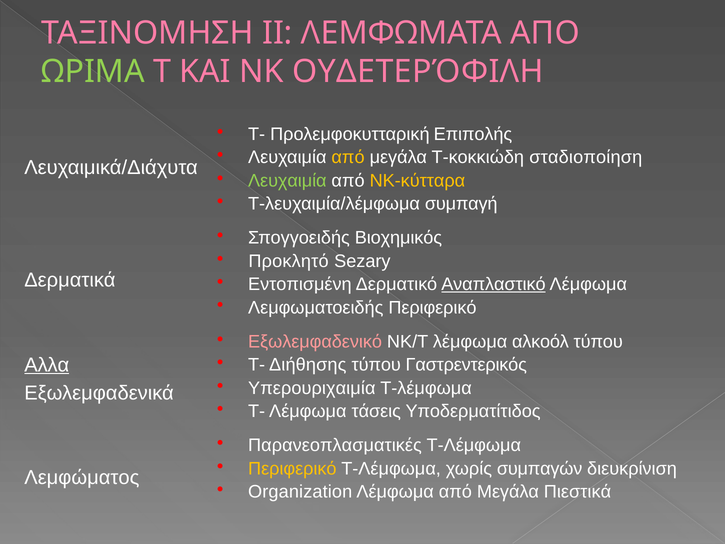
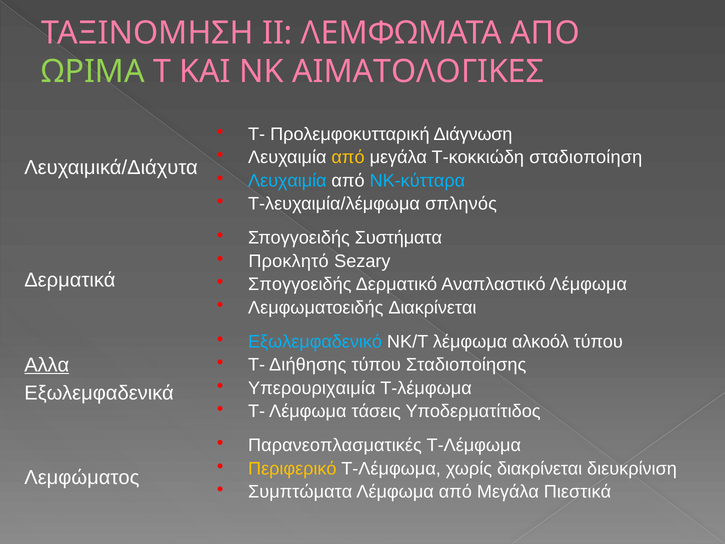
ΟΥΔΕΤΕΡΌΦΙΛΗ: ΟΥΔΕΤΕΡΌΦΙΛΗ -> ΑΙΜΑΤΟΛΟΓΙΚΕΣ (418, 72)
Επιπολής: Επιπολής -> Διάγνωση (473, 134)
Λευχαιμία colour: light green -> light blue (287, 180)
ΝΚ-κύτταρα colour: yellow -> light blue (417, 180)
συμπαγή: συμπαγή -> σπληνός (461, 204)
Βιοχημικός: Βιοχημικός -> Συστήματα (398, 238)
Εντοπισμένη: Εντοπισμένη -> Σπογγοειδής (300, 284)
Αναπλαστικό underline: present -> none (493, 284)
Λεμφωματοειδής Περιφερικό: Περιφερικό -> Διακρίνεται (432, 307)
Εξωλεμφαδενικό colour: pink -> light blue (315, 341)
Γαστρεντερικός: Γαστρεντερικός -> Σταδιοποίησης (466, 365)
χωρίς συμπαγών: συμπαγών -> διακρίνεται (540, 468)
Organization: Organization -> Συμπτώματα (300, 492)
